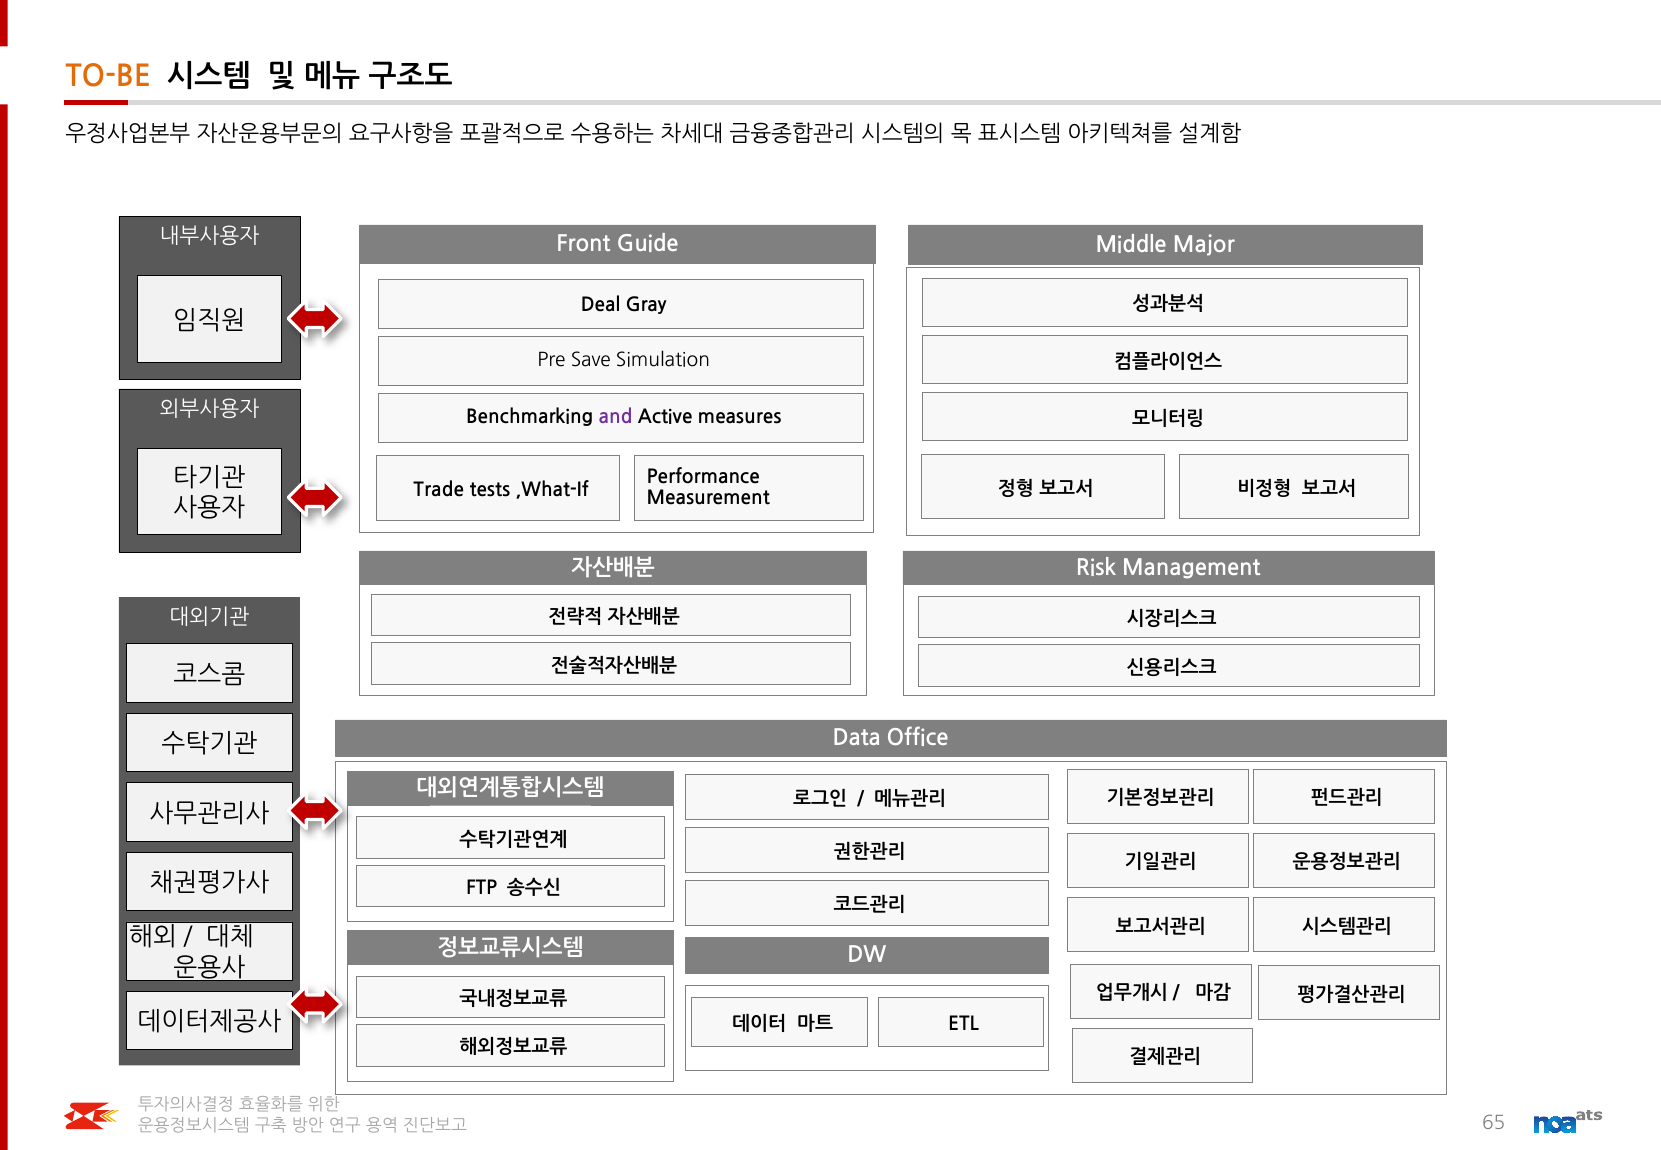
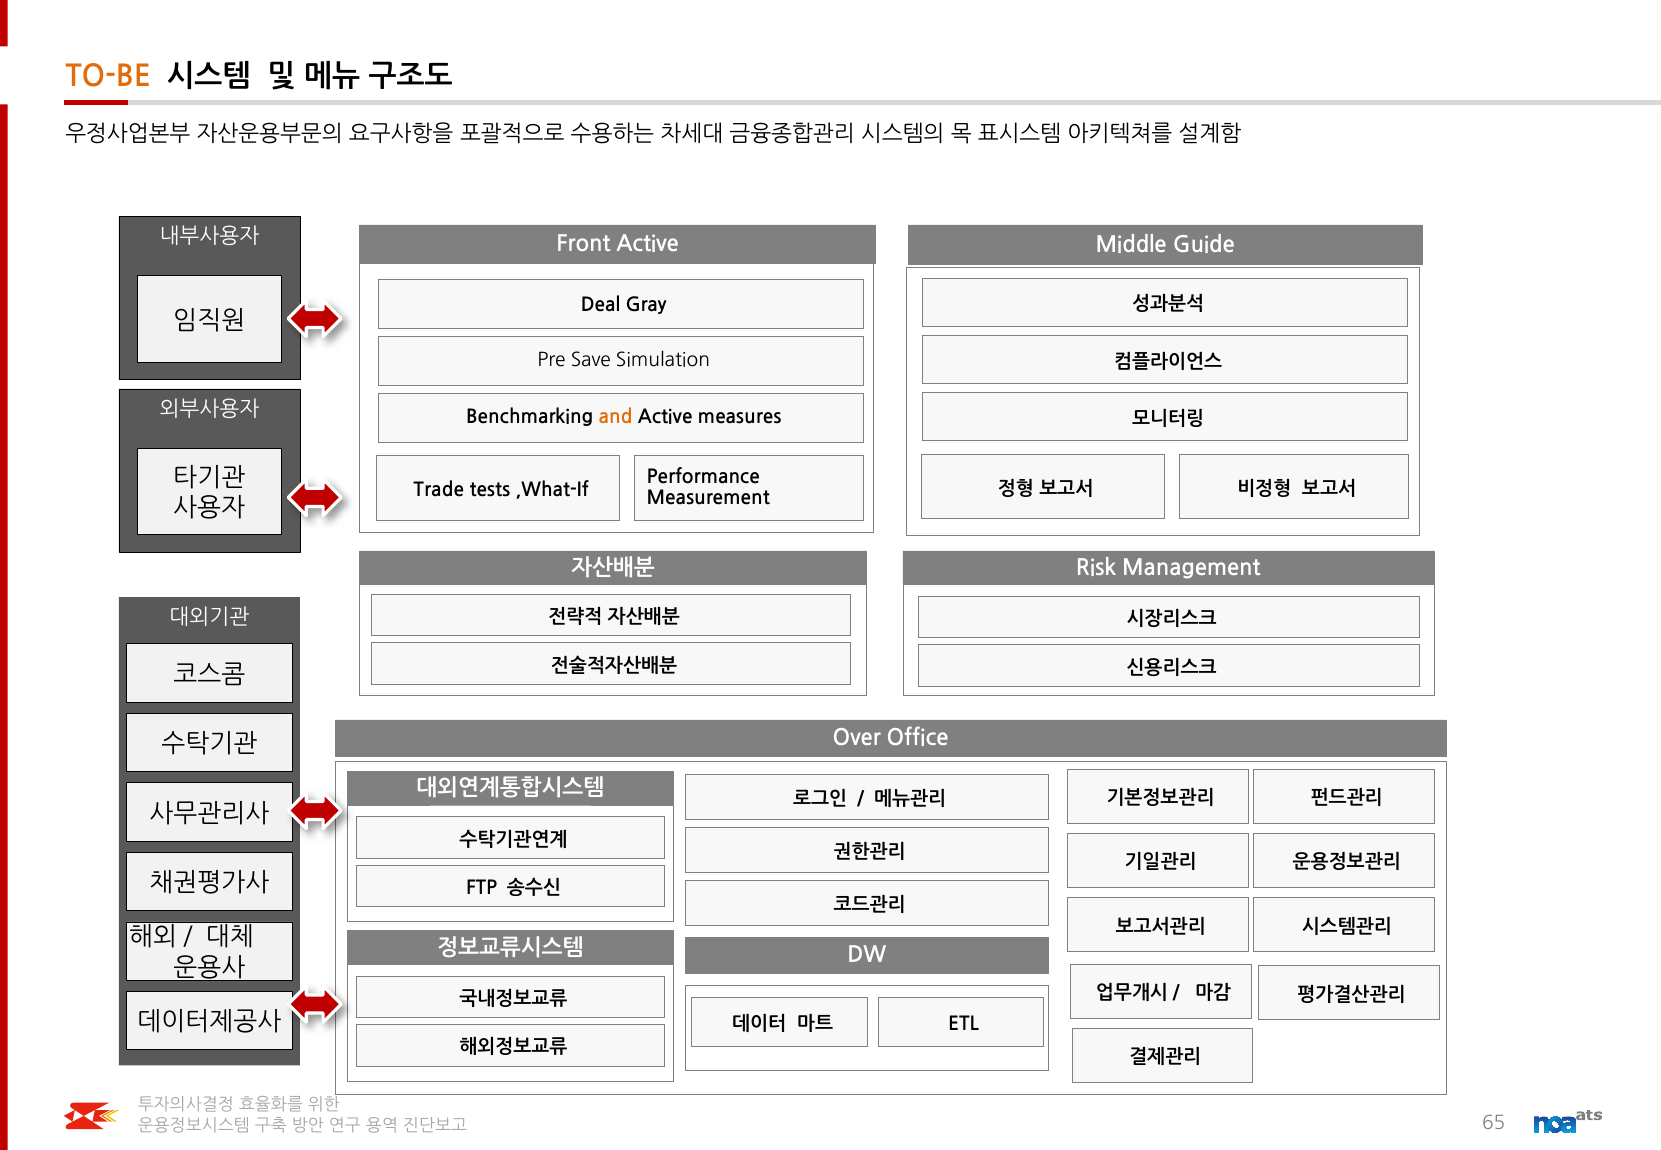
Front Guide: Guide -> Active (648, 244)
Major: Major -> Guide (1204, 245)
and colour: purple -> orange (616, 418)
Data: Data -> Over (857, 738)
